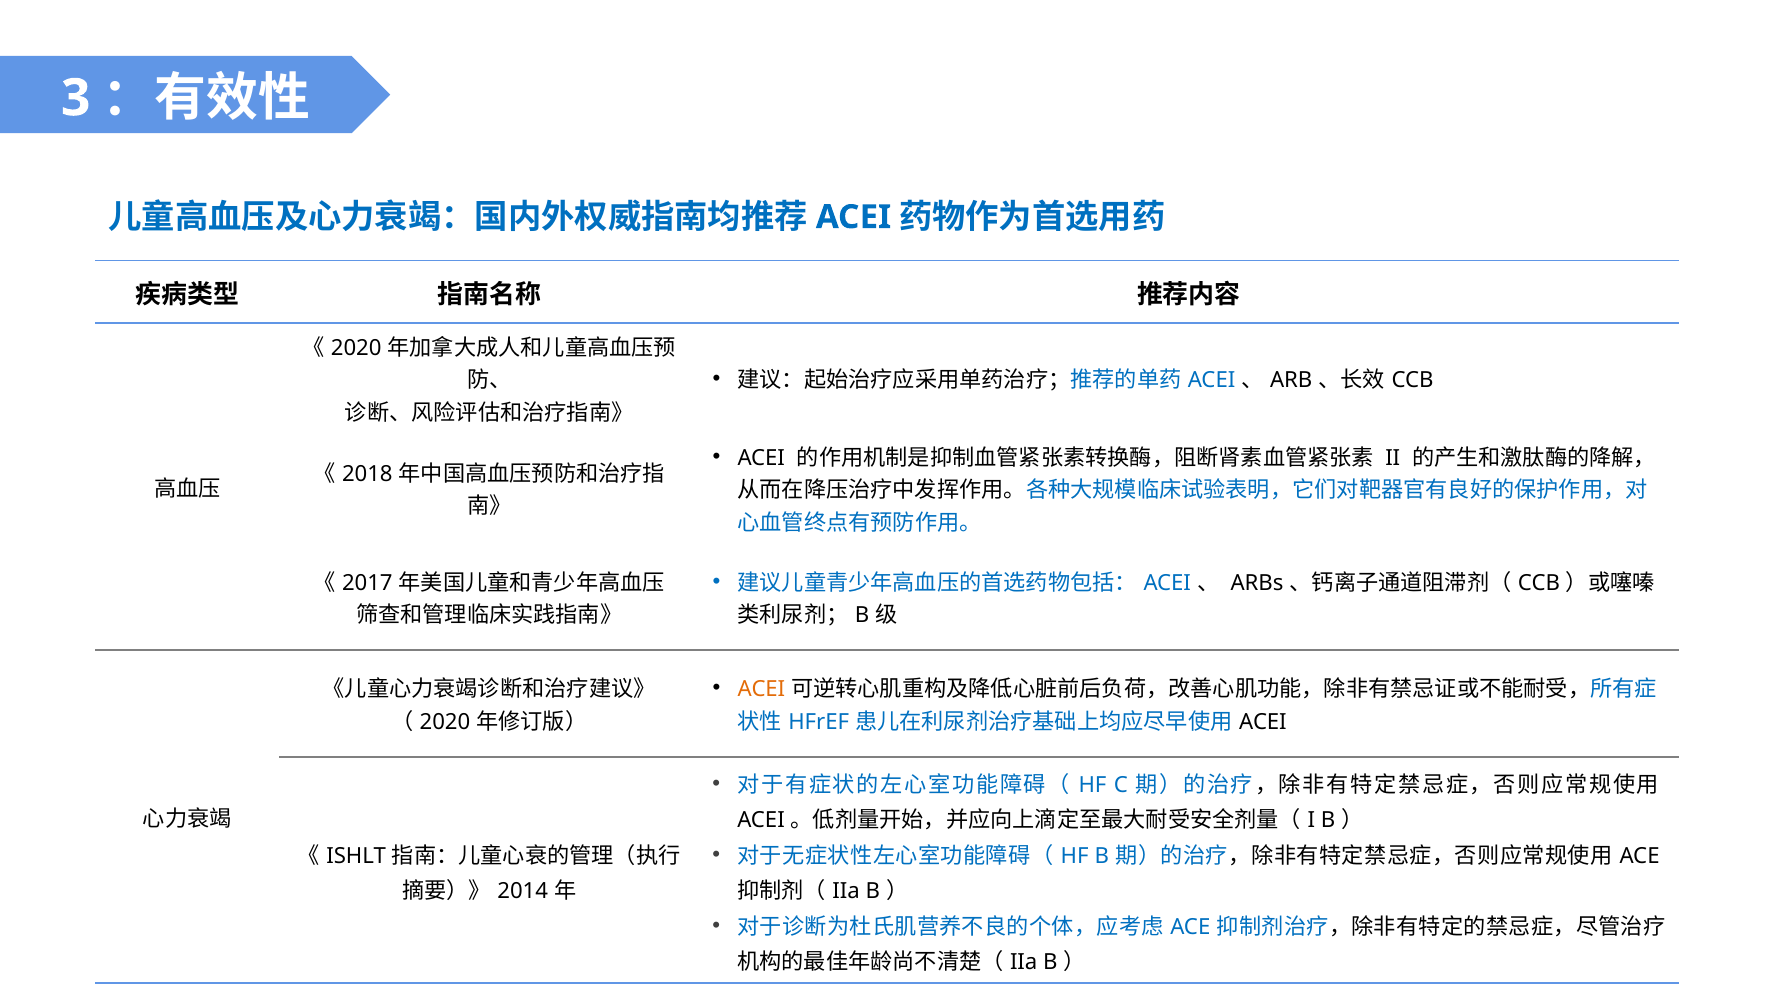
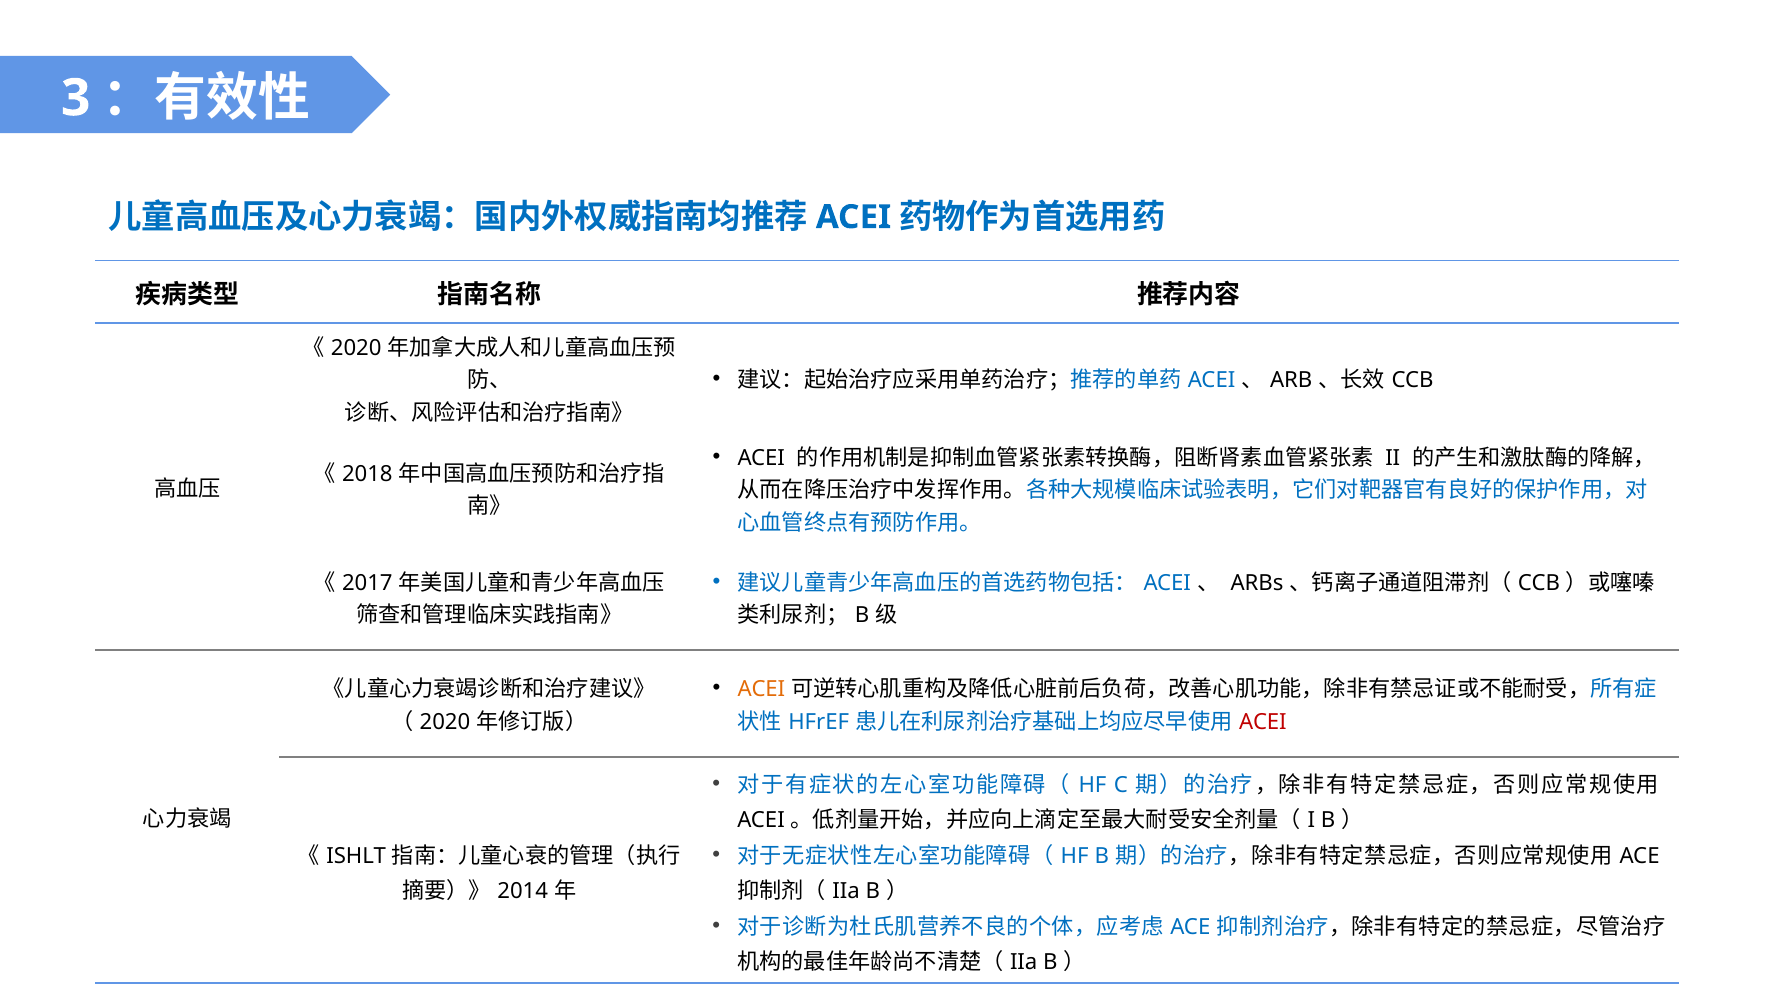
ACEI colour: black -> red (1263, 722)
